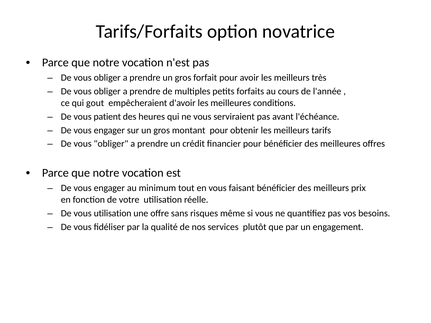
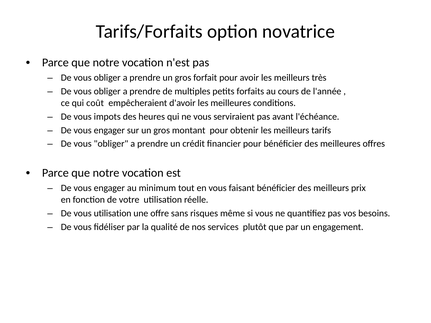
gout: gout -> coût (95, 103)
patient: patient -> impots (107, 117)
